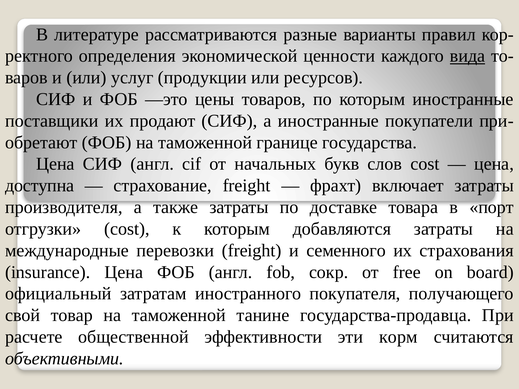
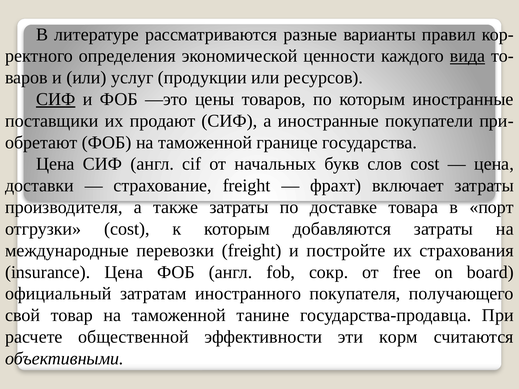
СИФ underline: none -> present (56, 99)
доступна: доступна -> доставки (40, 186)
семенного: семенного -> постройте (346, 251)
